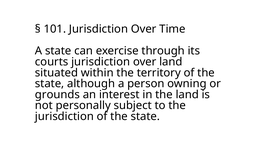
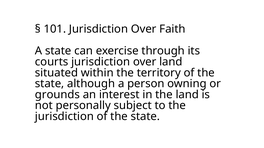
Time: Time -> Faith (172, 29)
